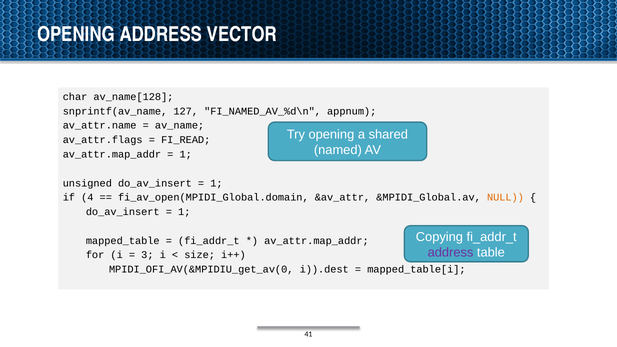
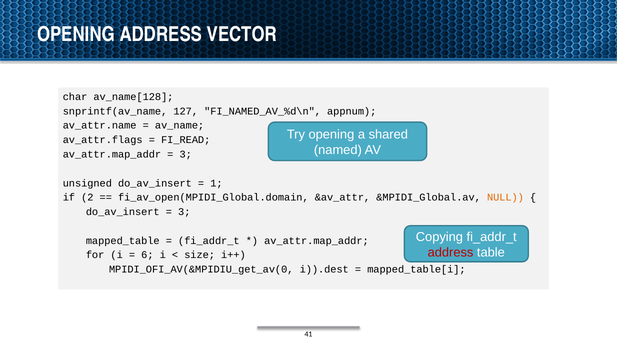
1: 1 -> 3 (186, 154)
4: 4 -> 2 (87, 198)
1: 1 -> 3 (184, 212)
address colour: purple -> red (451, 252)
3: 3 -> 6 (147, 255)
